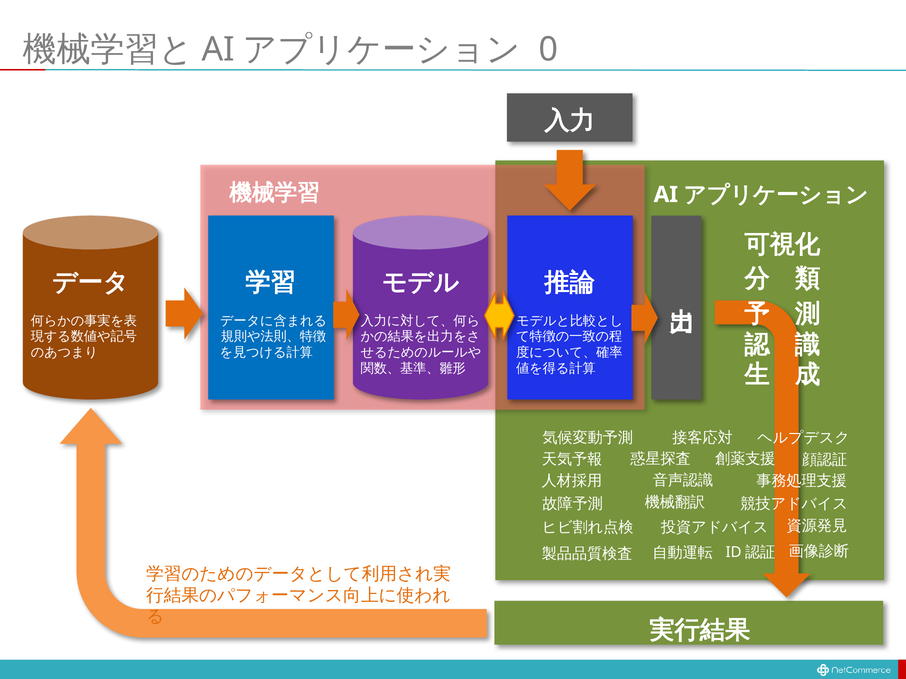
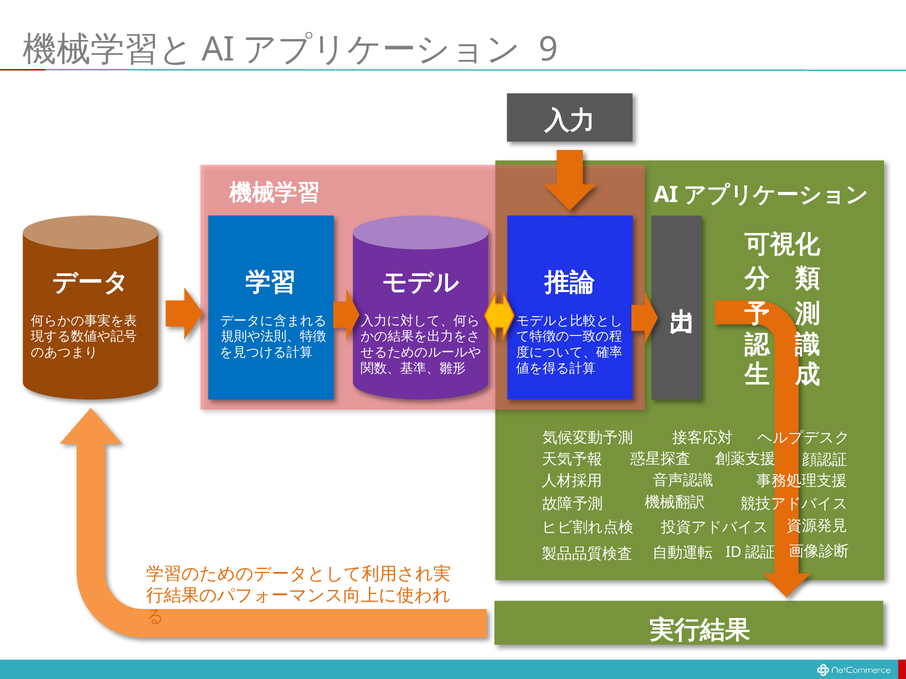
0: 0 -> 9 (548, 49)
